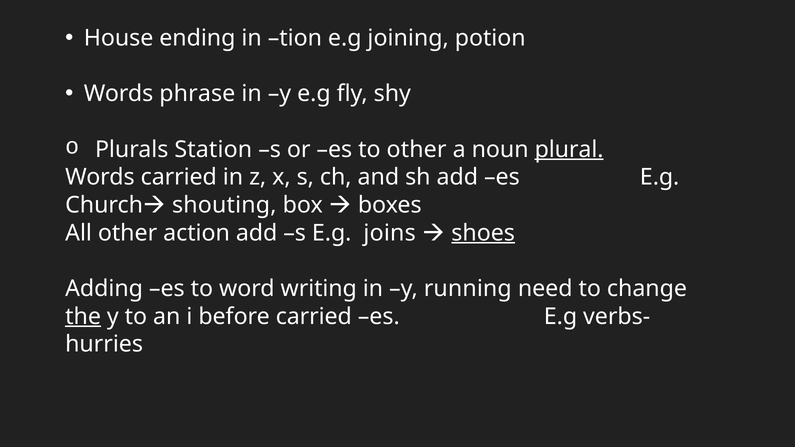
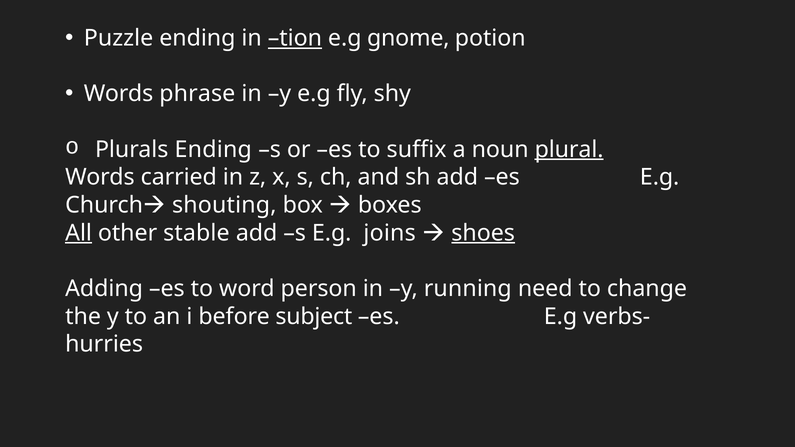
House: House -> Puzzle (119, 38)
tion underline: none -> present (295, 38)
joining: joining -> gnome (408, 38)
Plurals Station: Station -> Ending (213, 150)
to other: other -> suffix (417, 150)
All underline: none -> present (79, 233)
action: action -> stable (196, 233)
writing: writing -> person (319, 289)
the underline: present -> none (83, 317)
before carried: carried -> subject (314, 317)
